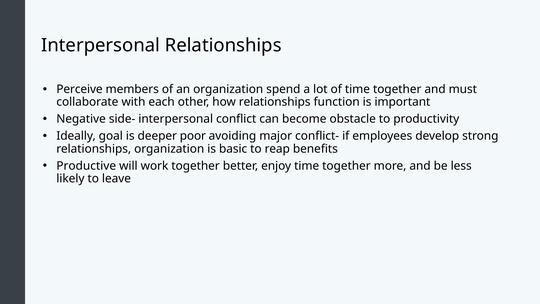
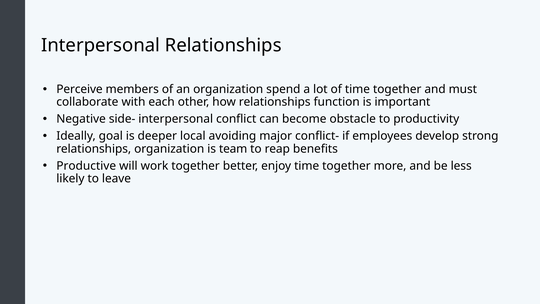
poor: poor -> local (193, 136)
basic: basic -> team (233, 149)
